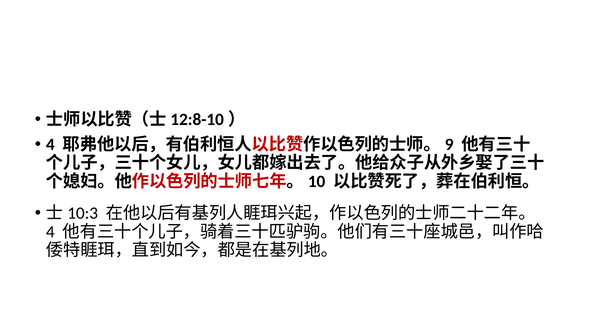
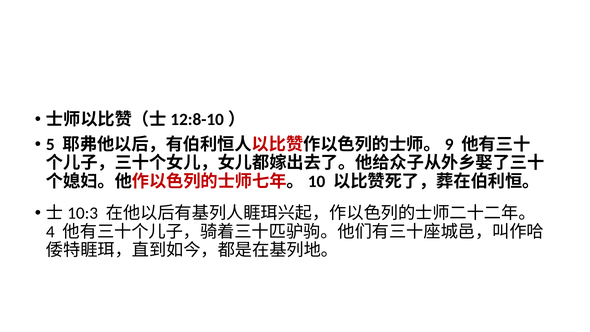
4: 4 -> 5 (50, 144)
